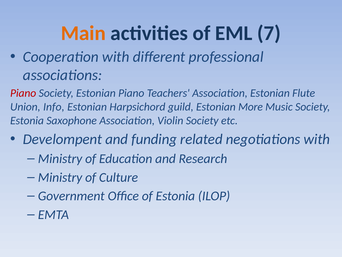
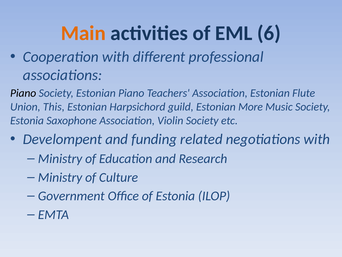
7: 7 -> 6 (269, 33)
Piano colour: red -> black (23, 93)
Info: Info -> This (54, 107)
